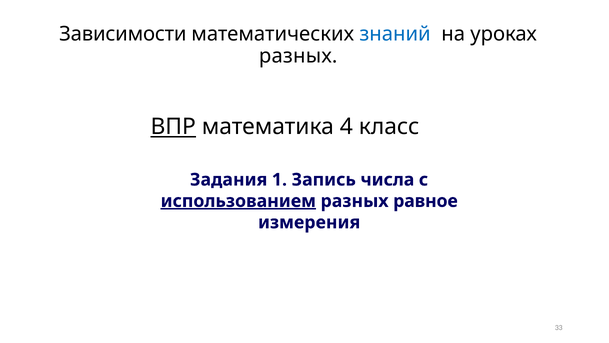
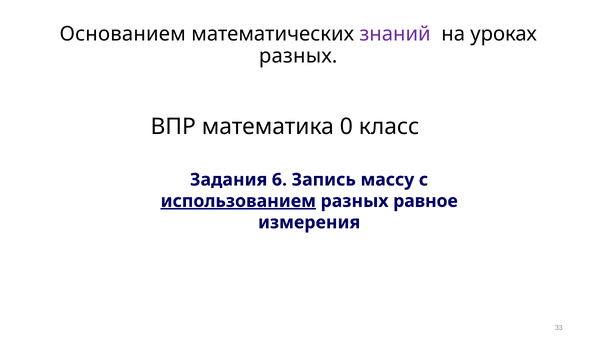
Зависимости: Зависимости -> Основанием (123, 34)
знаний colour: blue -> purple (395, 34)
ВПР underline: present -> none (173, 127)
4: 4 -> 0 (346, 127)
1: 1 -> 6 (279, 179)
числа: числа -> массу (387, 179)
